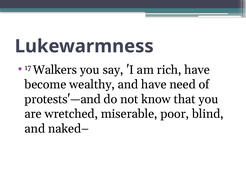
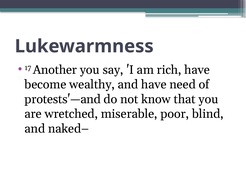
Walkers: Walkers -> Another (55, 70)
